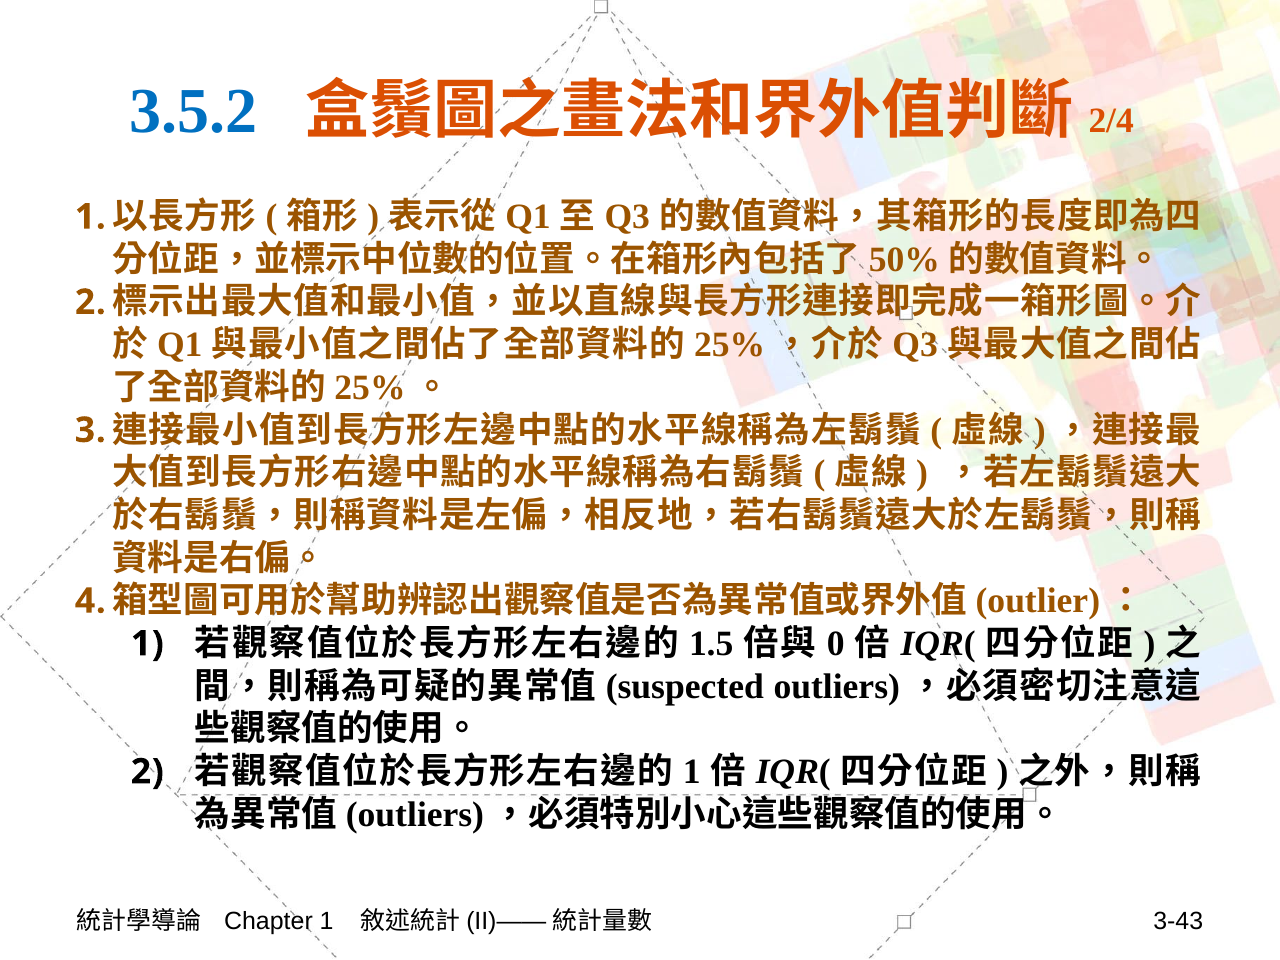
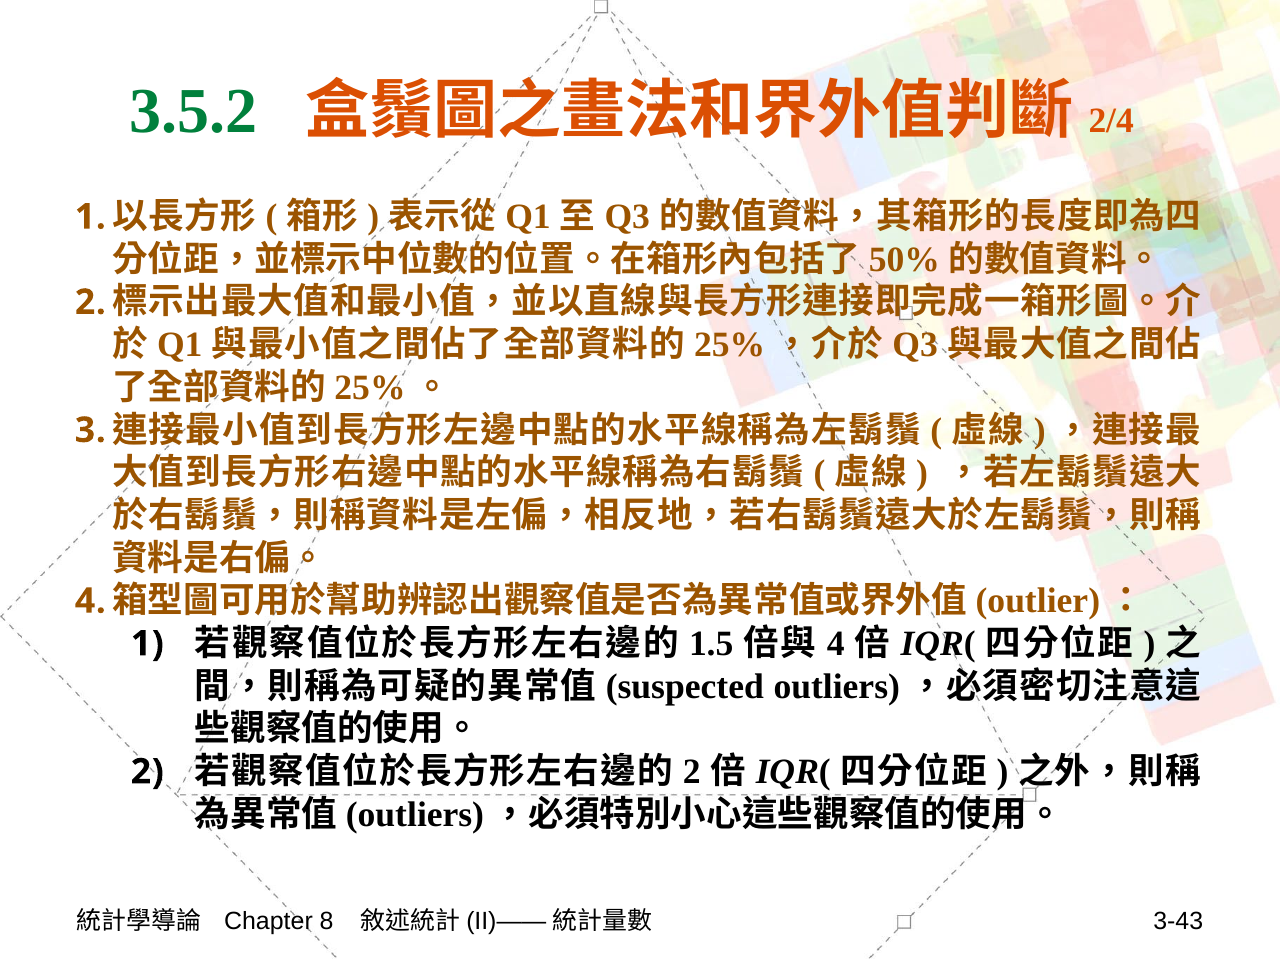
3.5.2 colour: blue -> green (194, 111)
0: 0 -> 4 (836, 644)
1: 1 -> 2 (692, 772)
Chapter 1: 1 -> 8 (327, 921)
